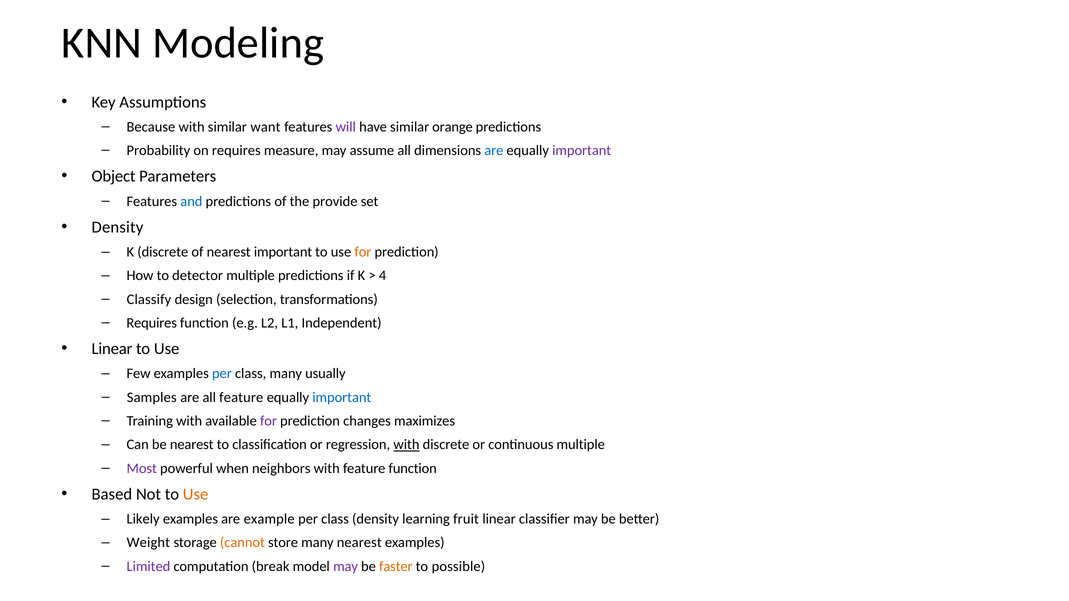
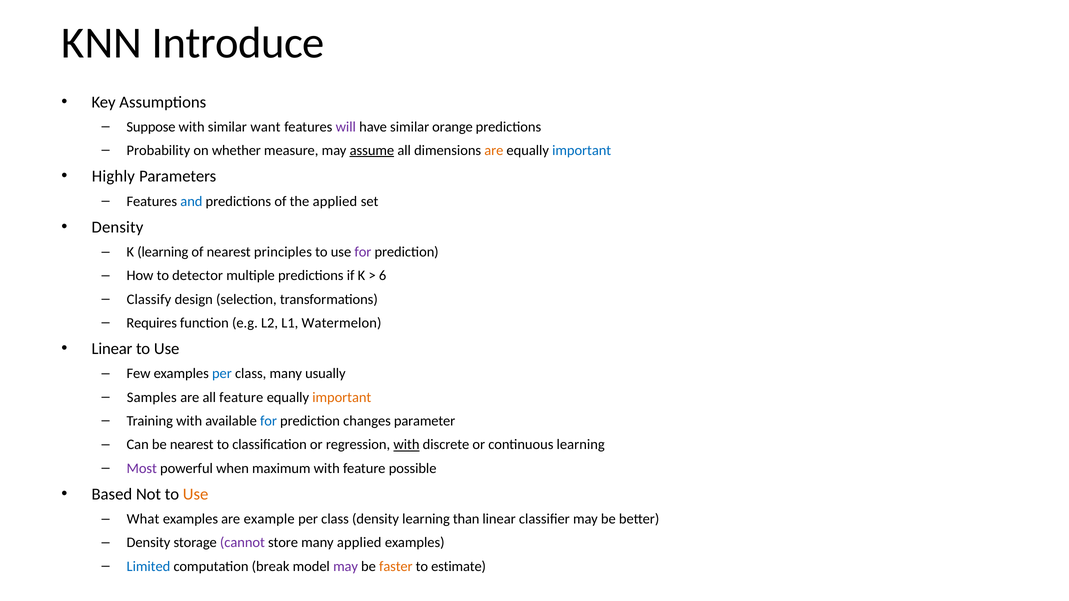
Modeling: Modeling -> Introduce (238, 43)
Because: Because -> Suppose (151, 127)
on requires: requires -> whether (236, 151)
assume underline: none -> present (372, 151)
are colour: blue -> orange (494, 151)
important colour: purple -> blue (582, 151)
Object: Object -> Highly (113, 177)
the provide: provide -> applied (335, 201)
K discrete: discrete -> learning (163, 252)
nearest important: important -> principles (283, 252)
for colour: orange -> purple (363, 252)
4: 4 -> 6 (383, 276)
Independent: Independent -> Watermelon (342, 323)
important colour: blue -> orange (342, 398)
for colour: purple -> blue (268, 421)
maximizes: maximizes -> parameter (425, 421)
continuous multiple: multiple -> learning (581, 445)
neighbors: neighbors -> maximum (281, 468)
feature function: function -> possible (413, 468)
Likely: Likely -> What (143, 519)
fruit: fruit -> than (466, 519)
Weight: Weight -> Density (148, 543)
cannot colour: orange -> purple (242, 543)
many nearest: nearest -> applied (359, 543)
Limited colour: purple -> blue (148, 567)
possible: possible -> estimate (459, 567)
